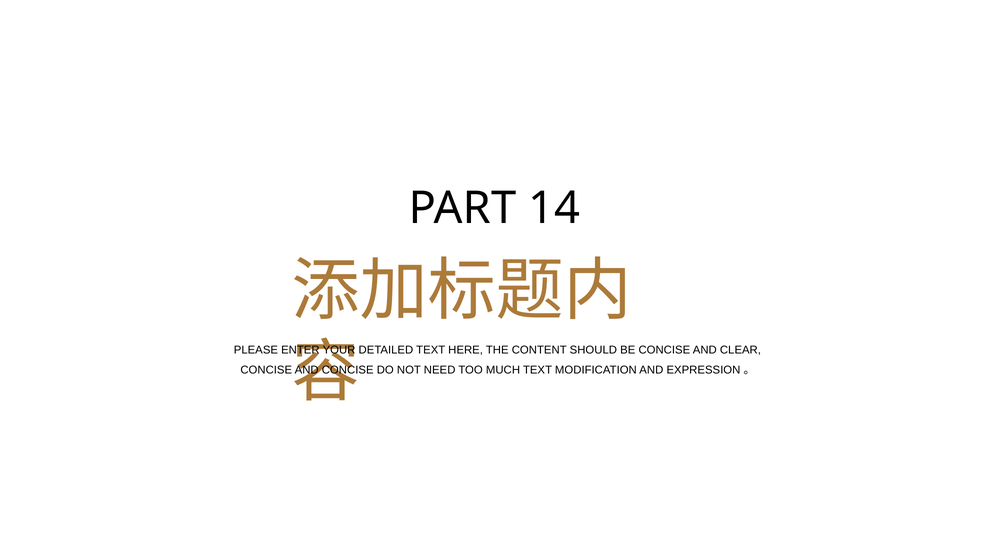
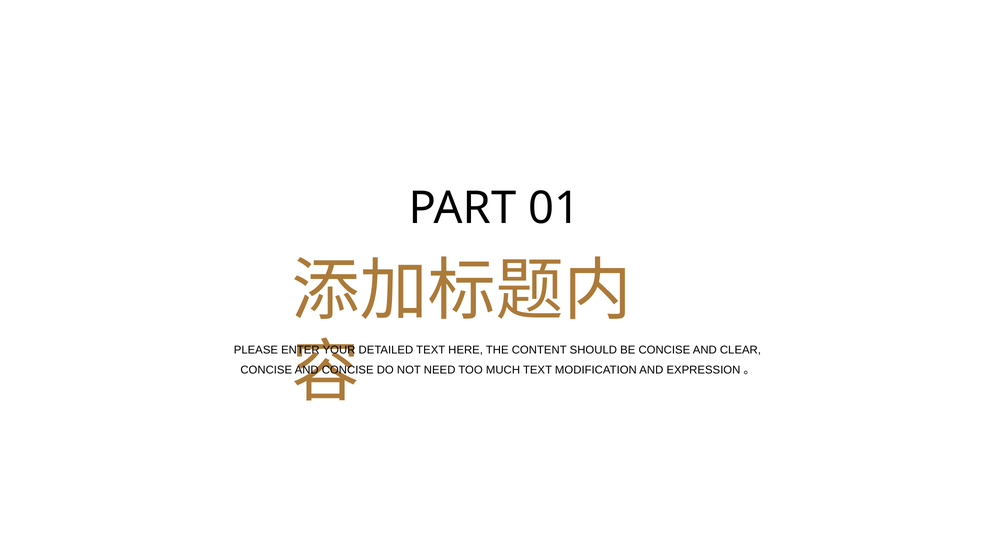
14: 14 -> 01 (554, 209)
